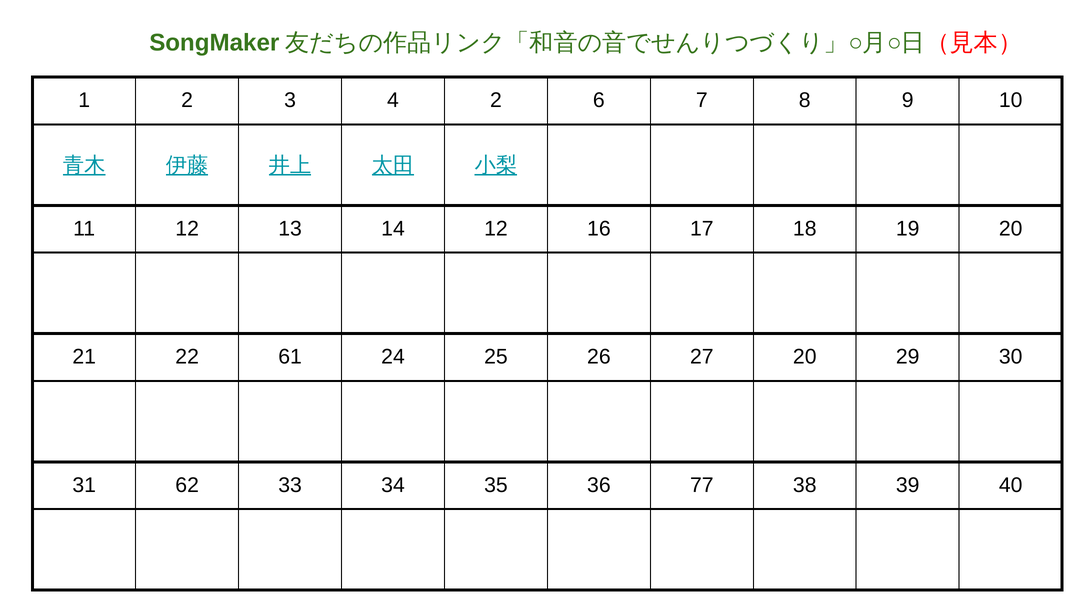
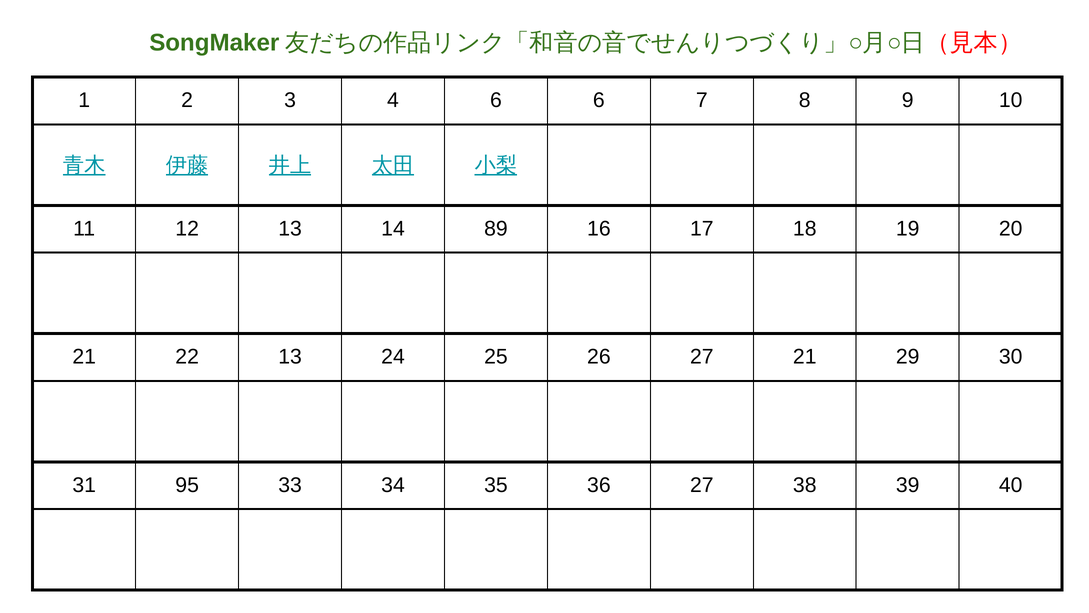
4 2: 2 -> 6 (496, 100)
14 12: 12 -> 89 (496, 228)
22 61: 61 -> 13 (290, 357)
27 20: 20 -> 21 (805, 357)
62: 62 -> 95 (187, 485)
36 77: 77 -> 27 (702, 485)
